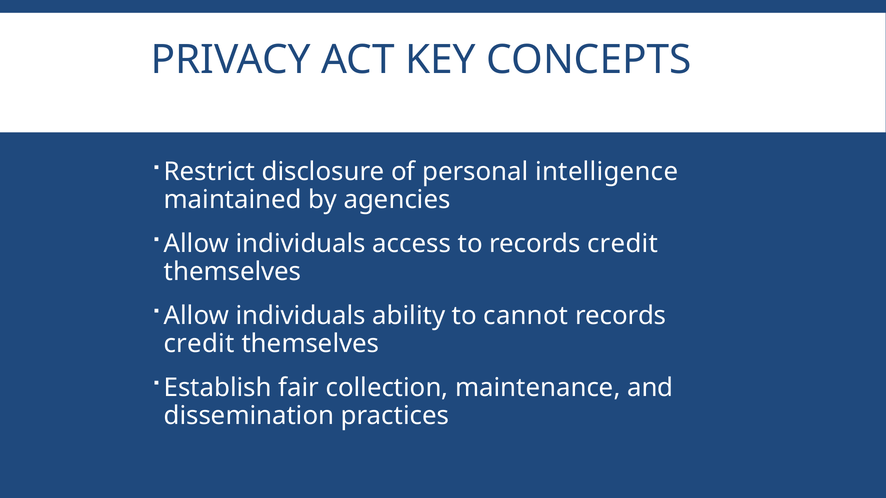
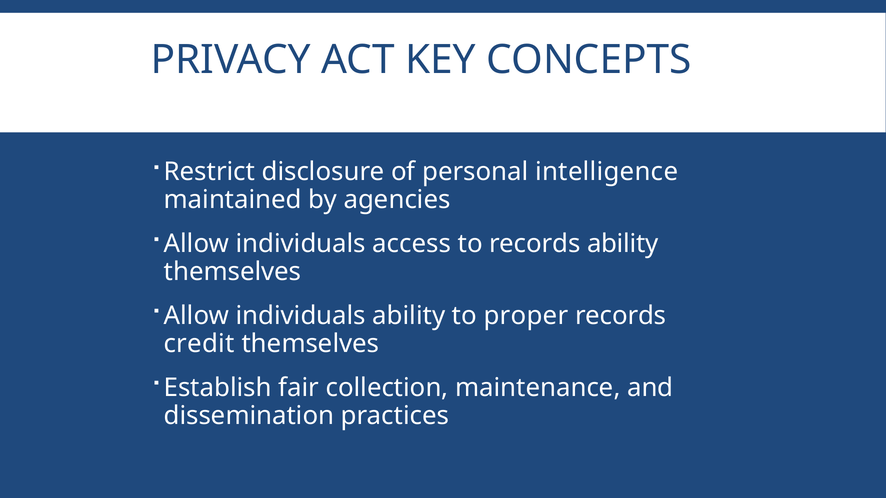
to records credit: credit -> ability (623, 244)
cannot: cannot -> proper (526, 316)
